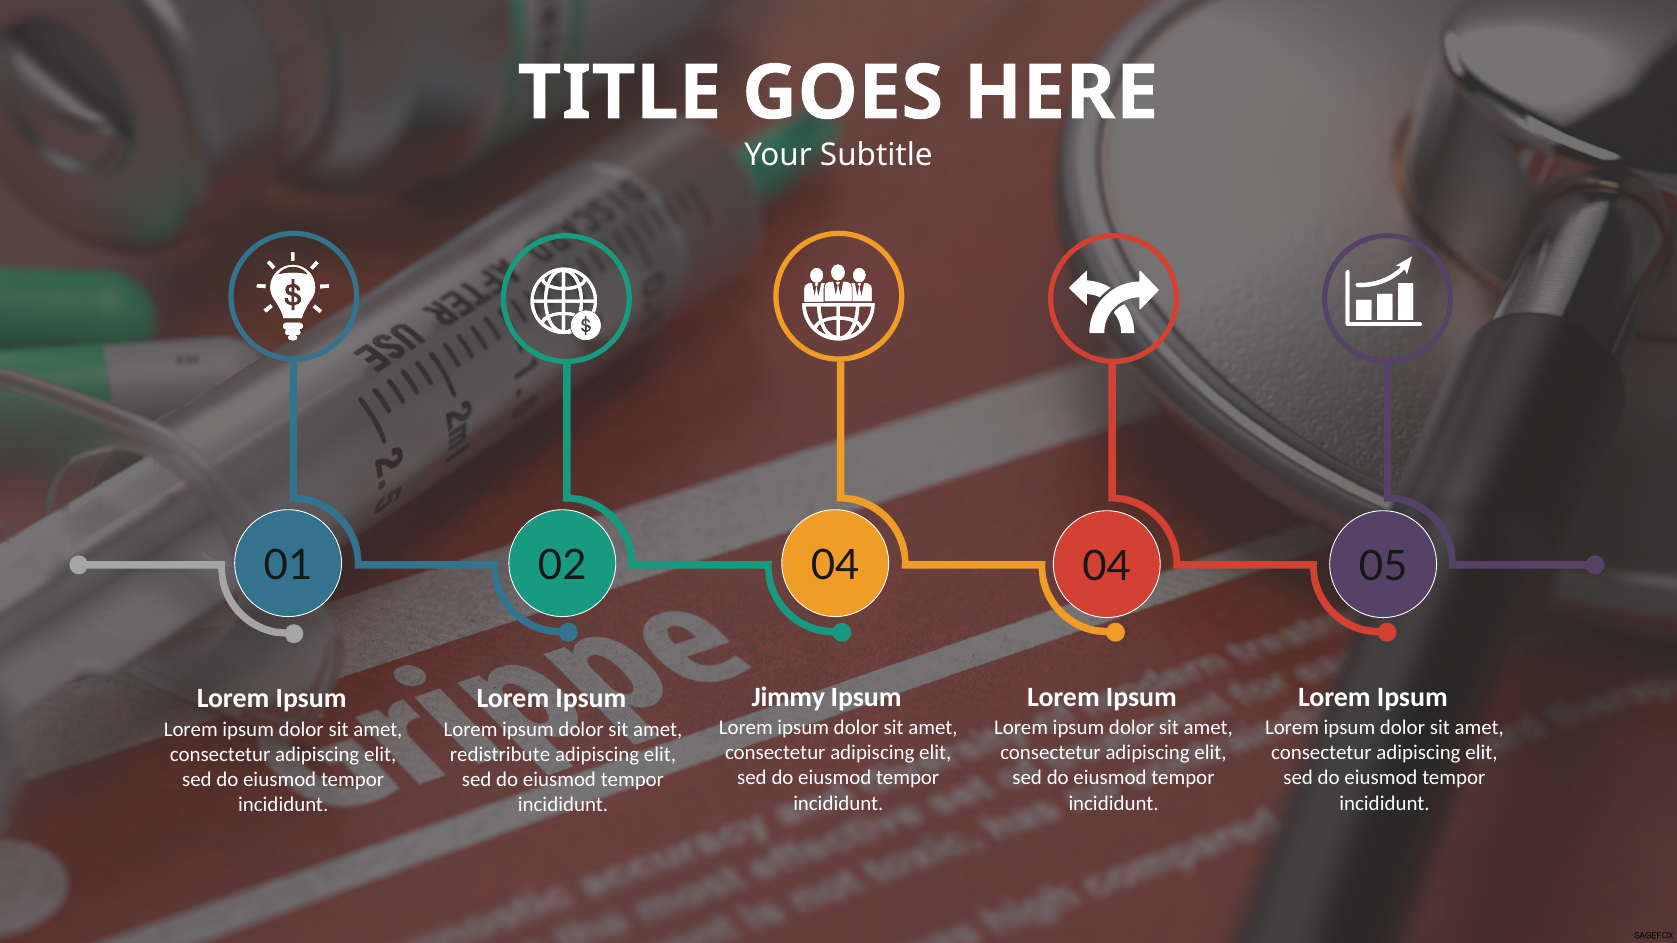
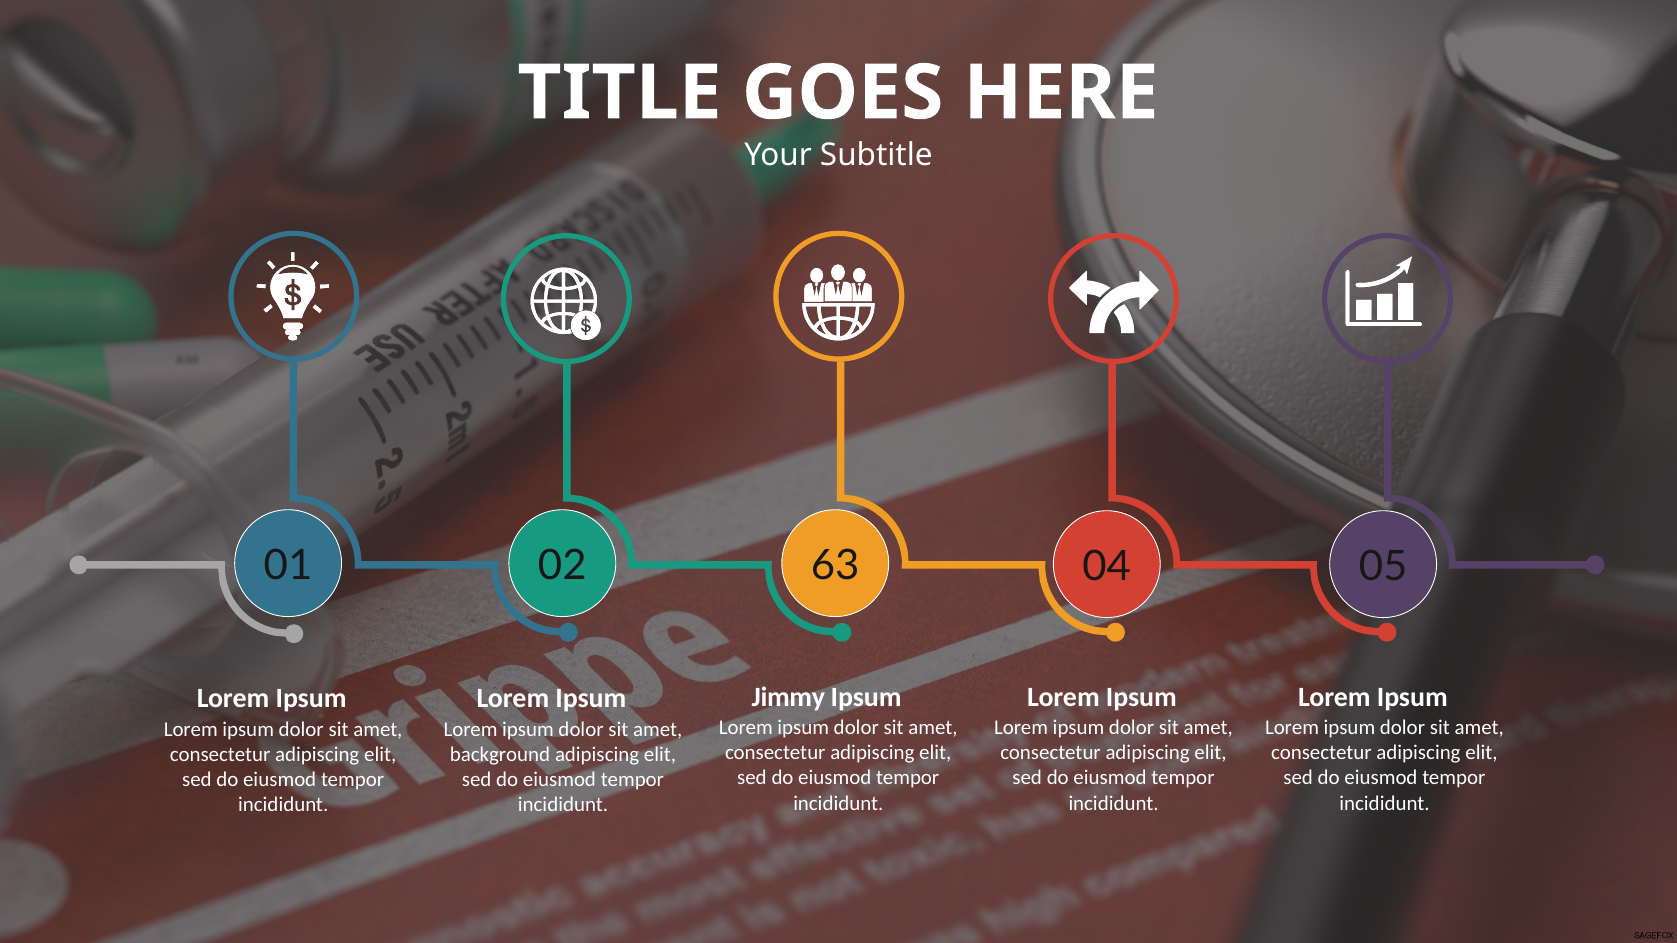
02 04: 04 -> 63 (835, 566)
redistribute: redistribute -> background (500, 755)
